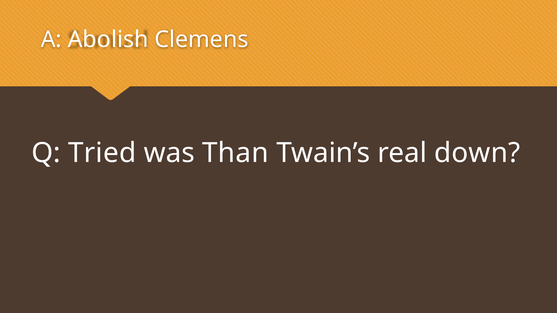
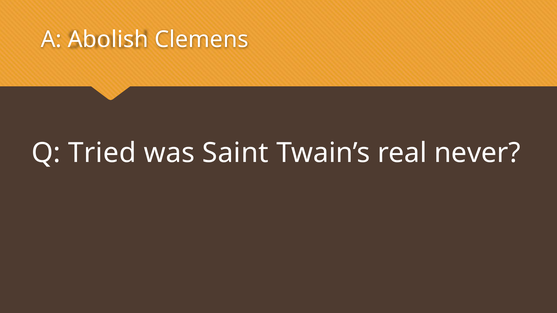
Than: Than -> Saint (235, 153)
down: down -> never (477, 153)
